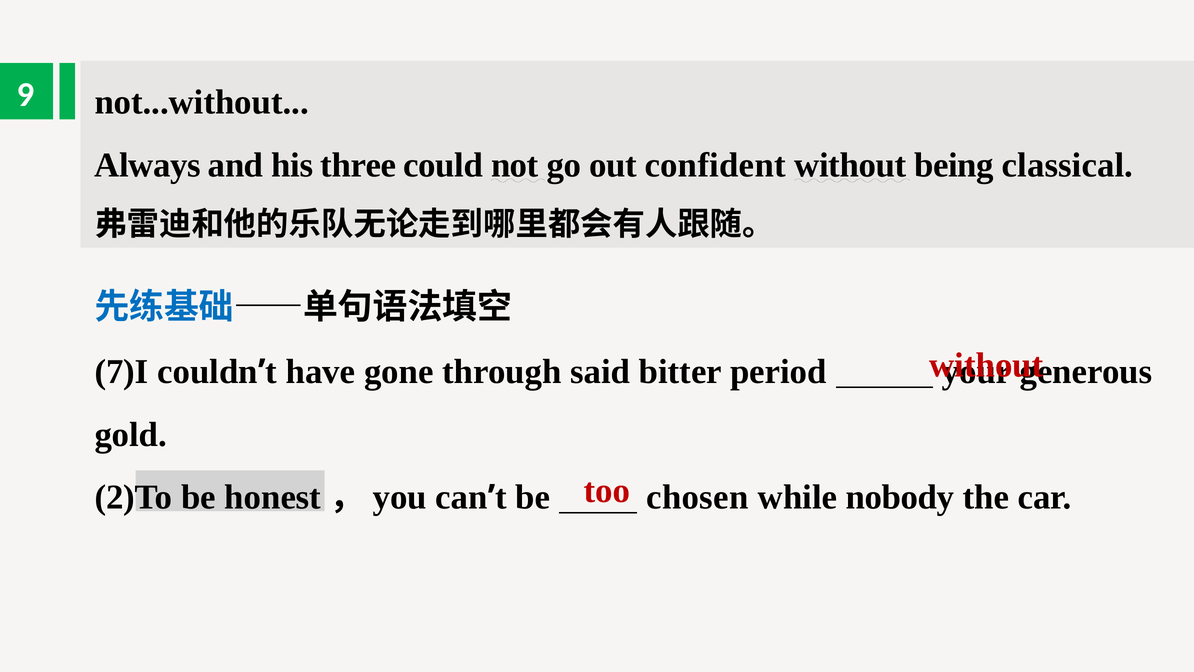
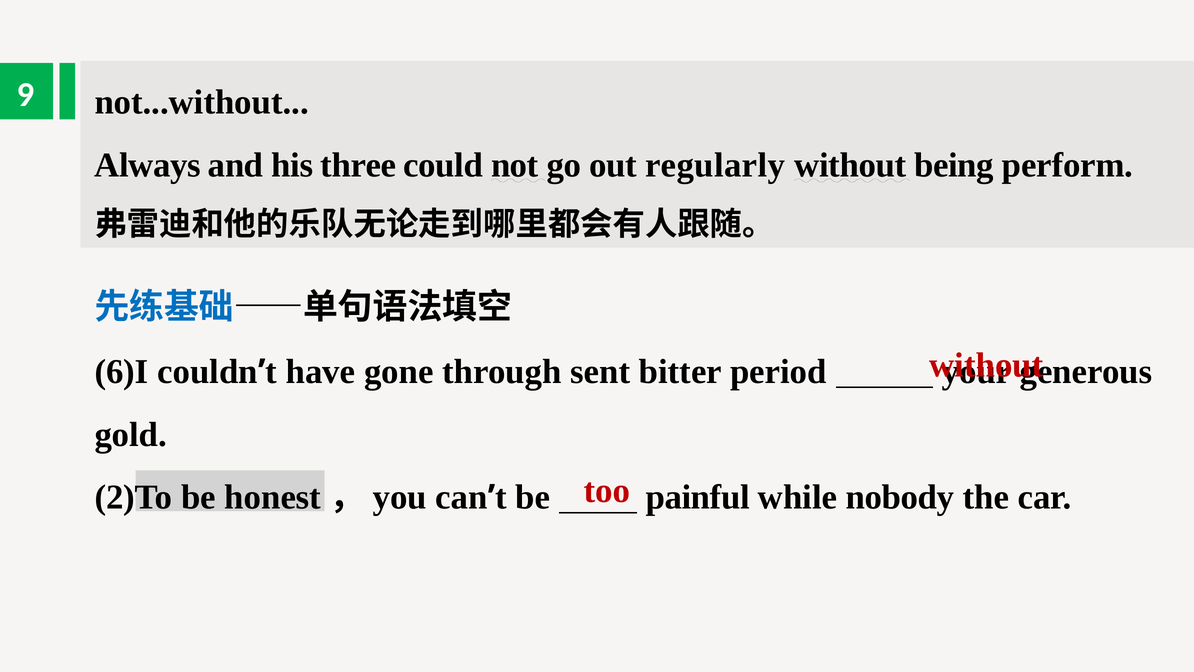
confident: confident -> regularly (715, 165)
classical: classical -> perform (1068, 165)
7)I: 7)I -> 6)I (122, 372)
said: said -> sent (600, 372)
chosen: chosen -> painful (698, 497)
